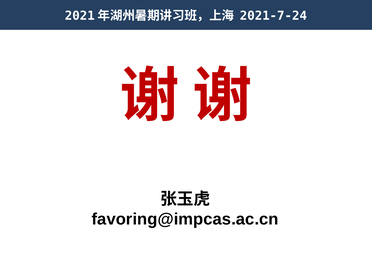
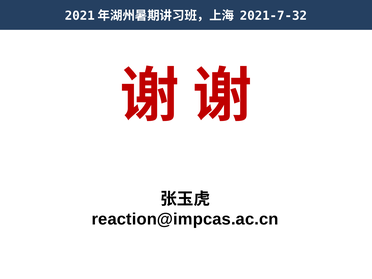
2021-7-24: 2021-7-24 -> 2021-7-32 (273, 16)
favoring@impcas.ac.cn: favoring@impcas.ac.cn -> reaction@impcas.ac.cn (185, 219)
